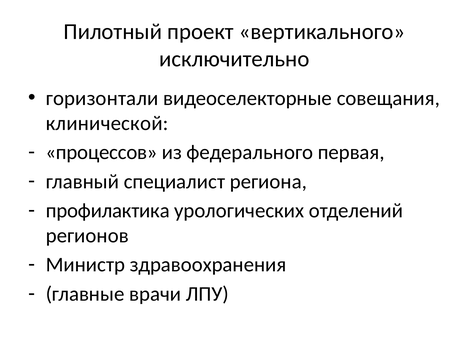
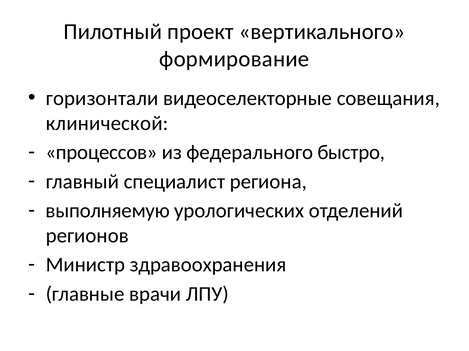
исключительно: исключительно -> формирование (234, 59)
первая: первая -> быстро (351, 153)
профилактика: профилактика -> выполняемую (108, 211)
